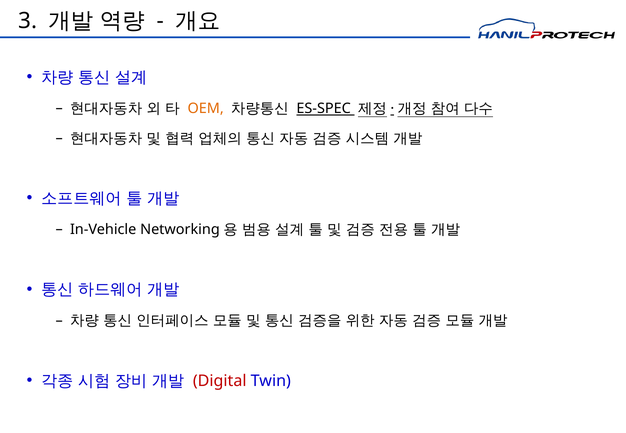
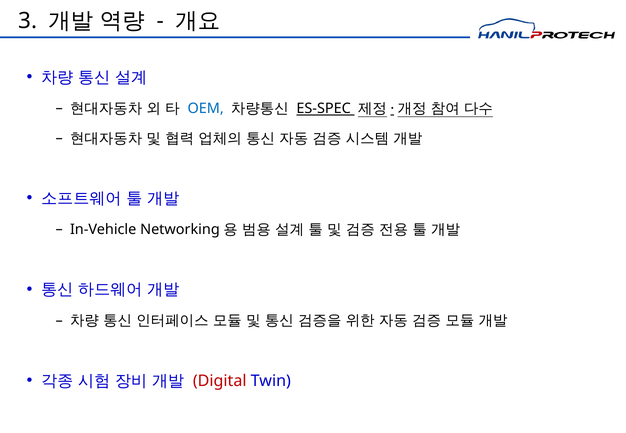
OEM colour: orange -> blue (206, 108)
